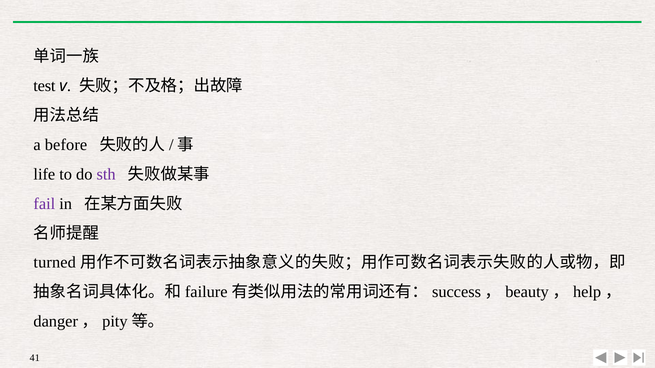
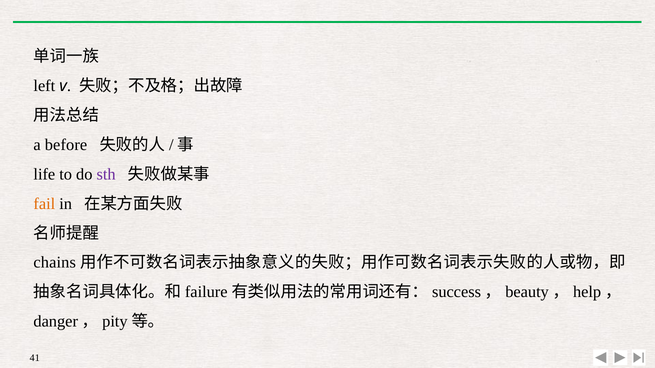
test: test -> left (44, 86)
fail colour: purple -> orange (44, 204)
turned: turned -> chains (55, 263)
